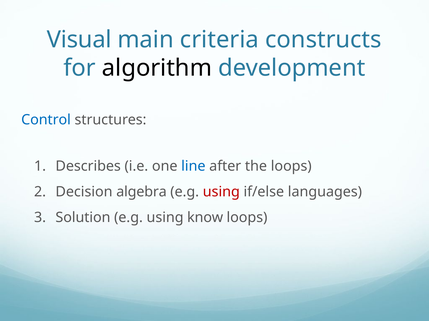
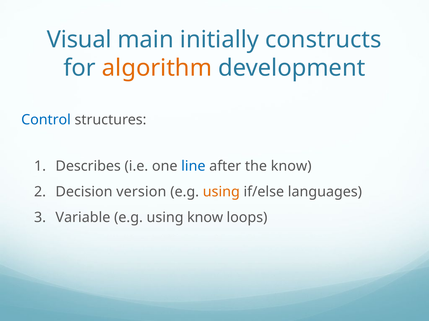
criteria: criteria -> initially (220, 40)
algorithm colour: black -> orange (157, 68)
the loops: loops -> know (291, 166)
algebra: algebra -> version (141, 192)
using colour: red -> orange (221, 192)
Solution: Solution -> Variable (83, 218)
